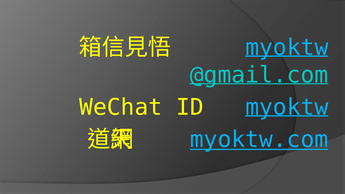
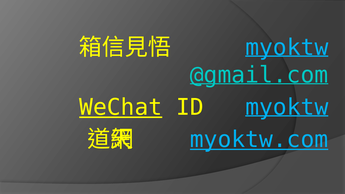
WeChat underline: none -> present (121, 107)
